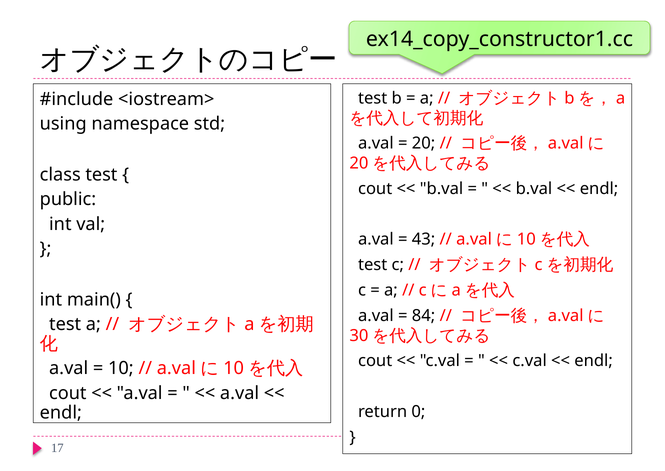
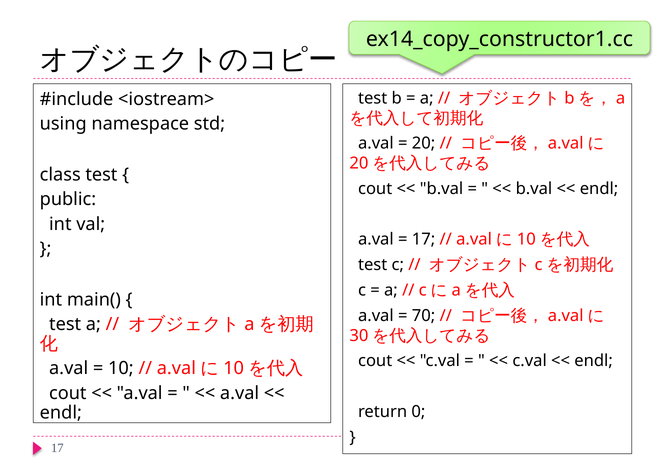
43: 43 -> 17 (424, 239)
84: 84 -> 70 (424, 315)
